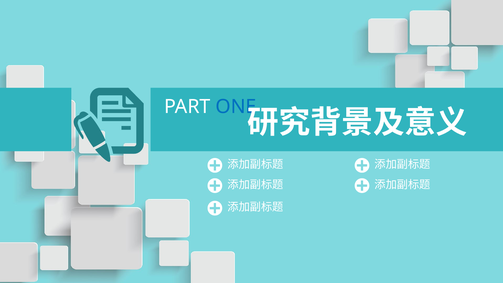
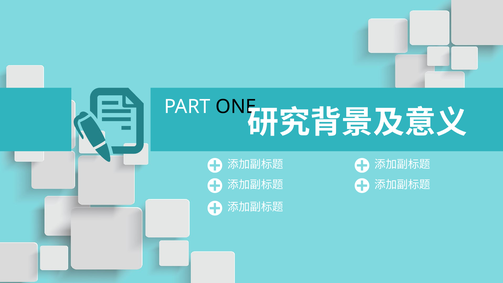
ONE colour: blue -> black (236, 107)
